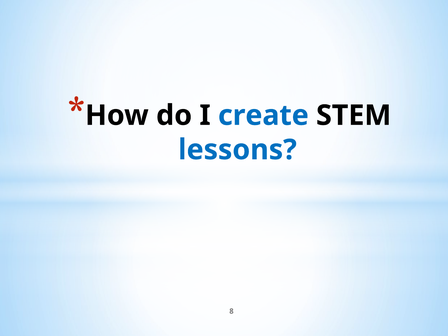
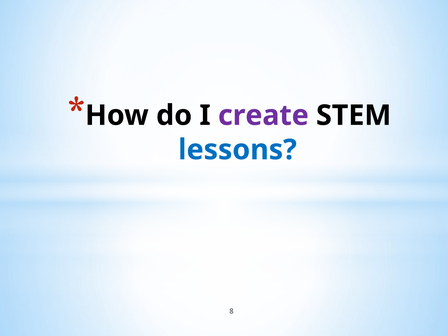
create colour: blue -> purple (263, 115)
